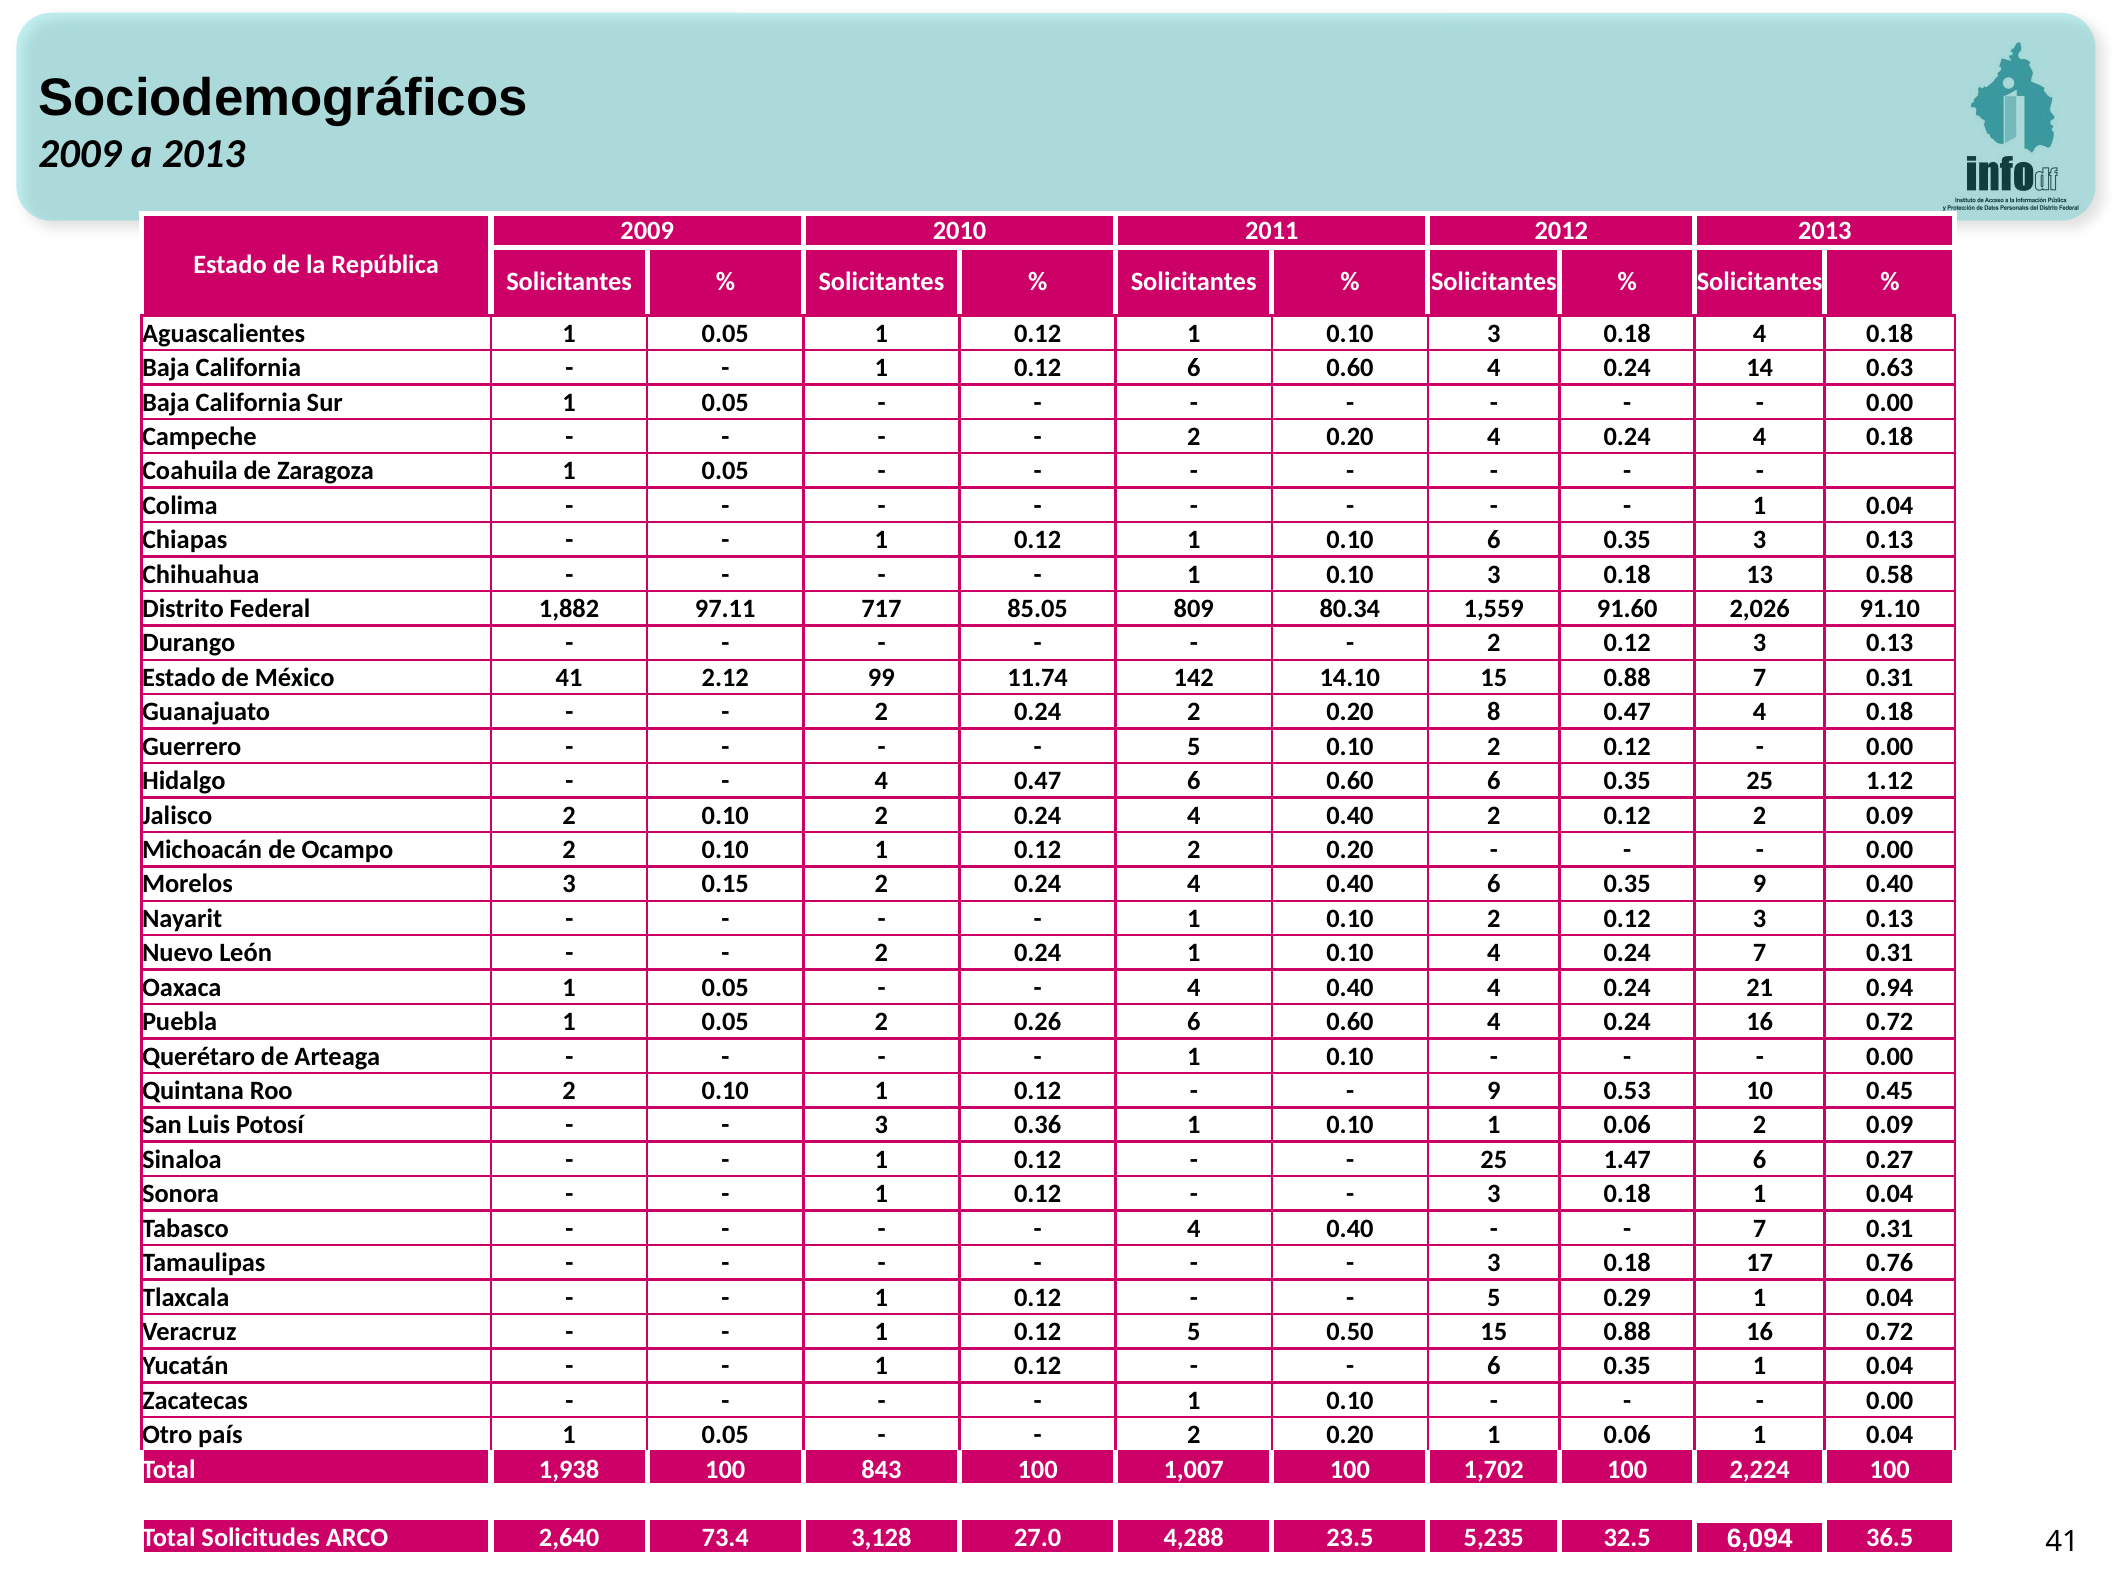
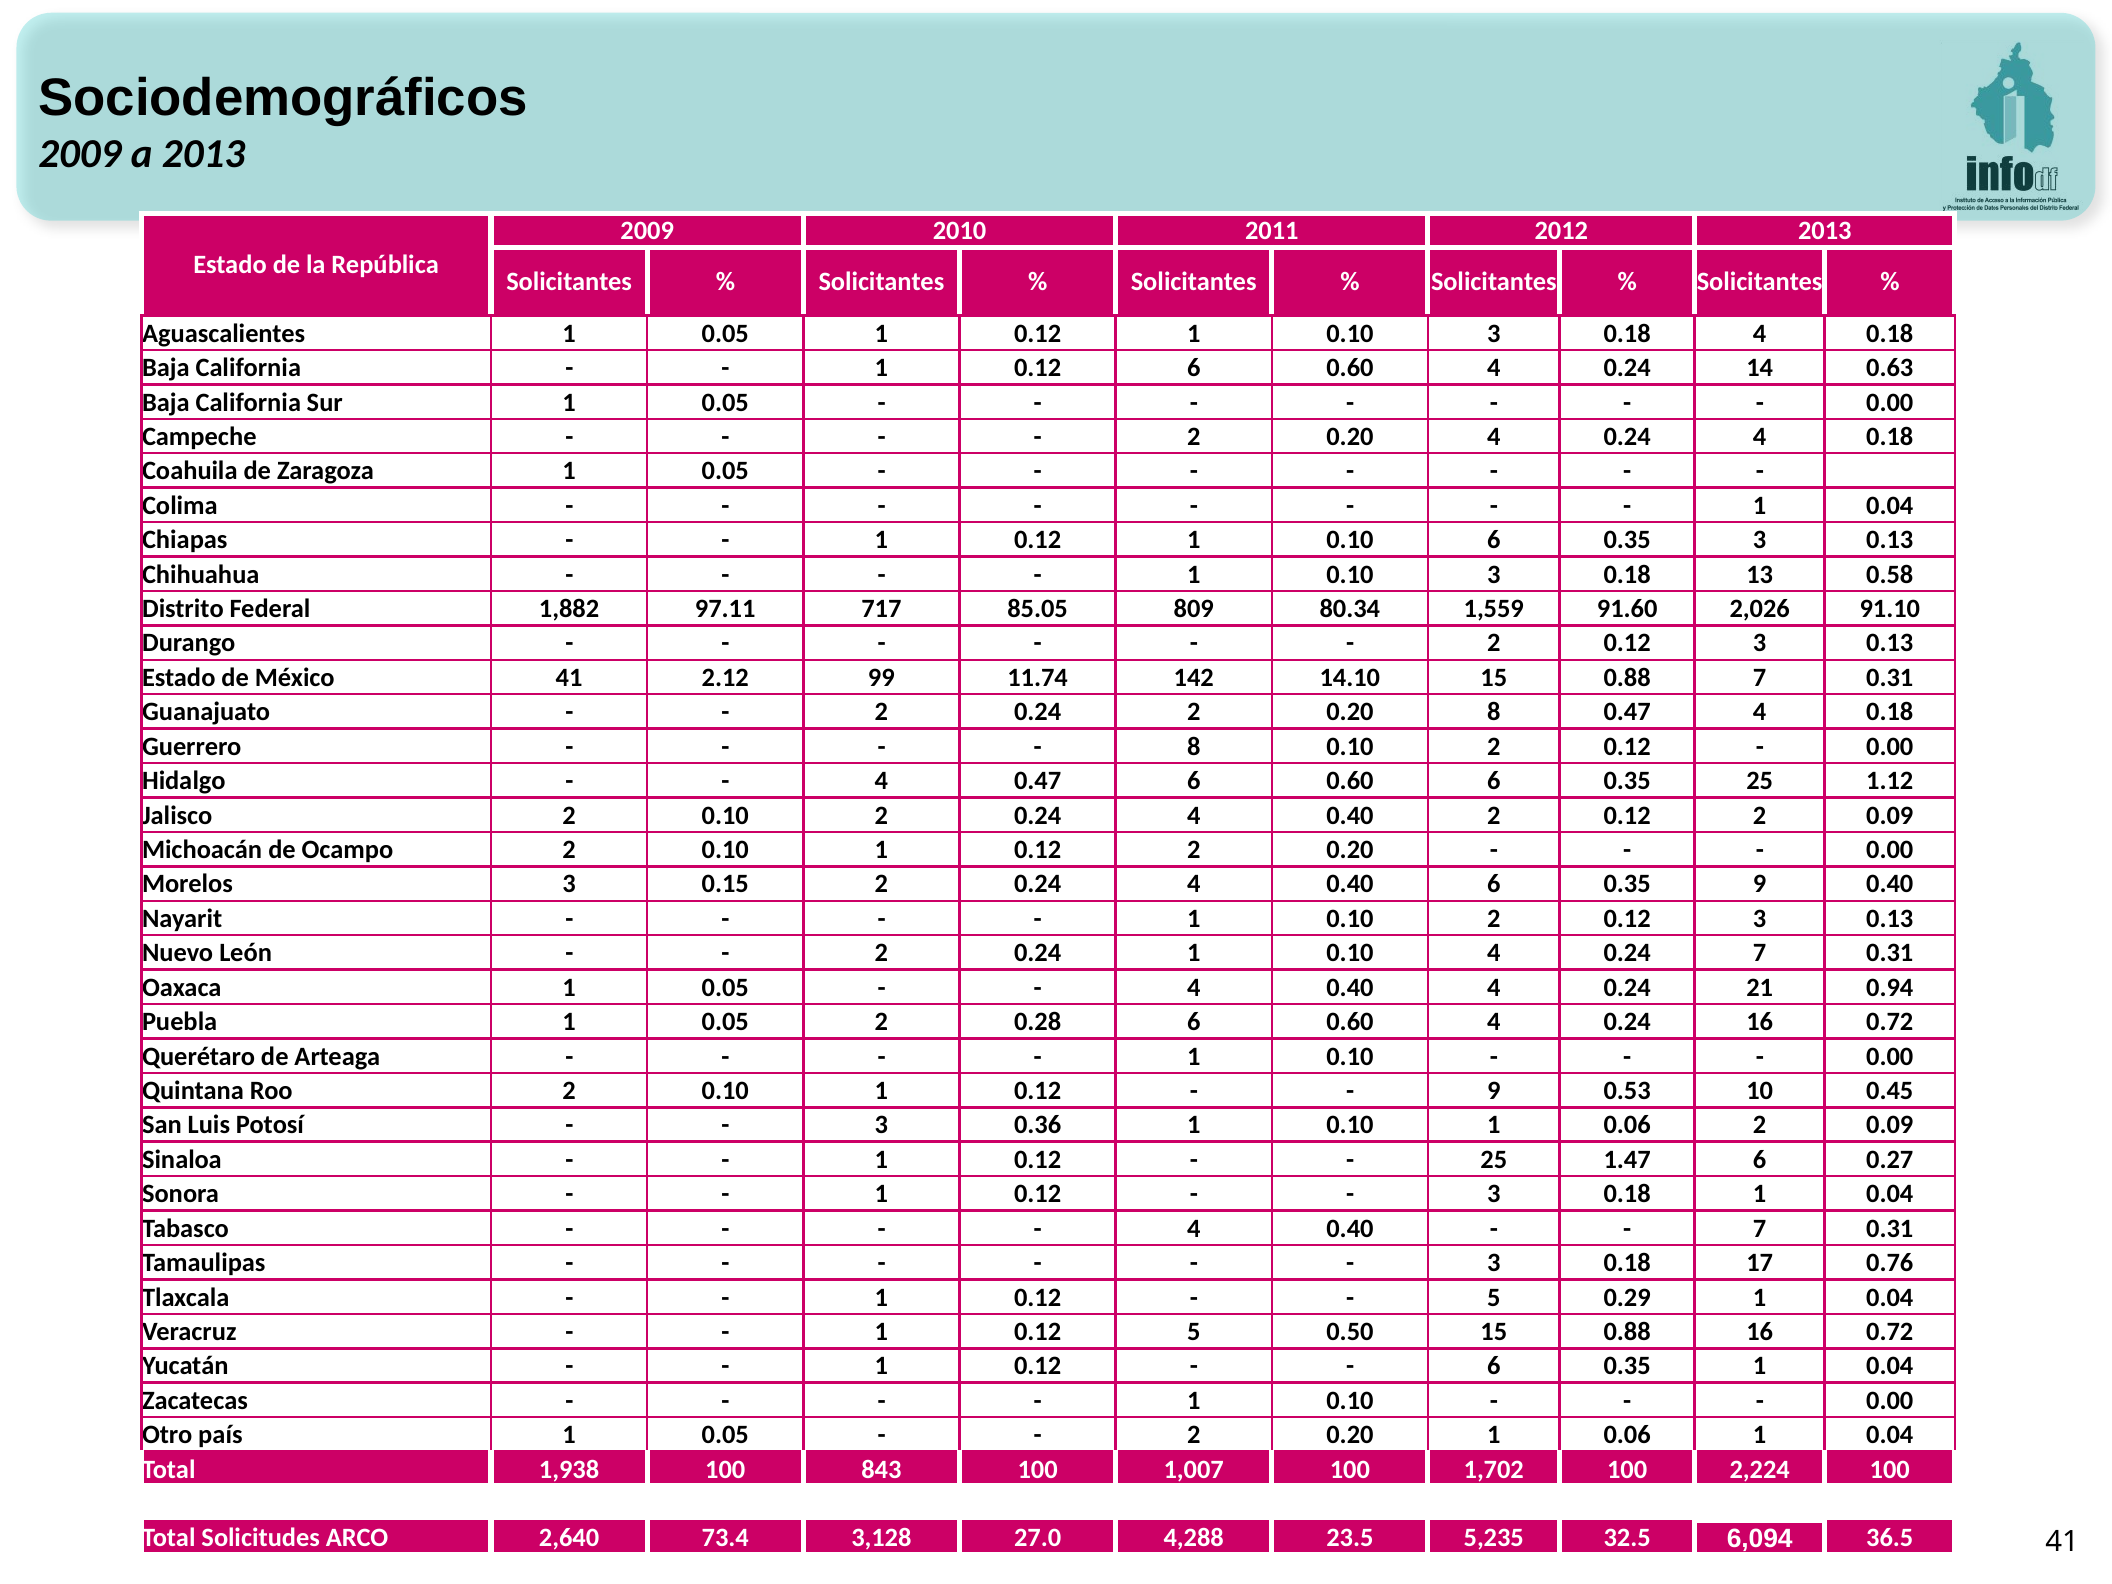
5: 5 -> 8 (1194, 747)
0.26: 0.26 -> 0.28 (1038, 1022)
